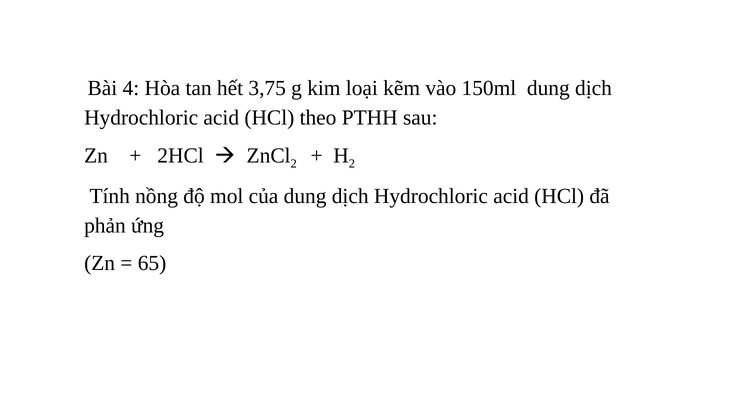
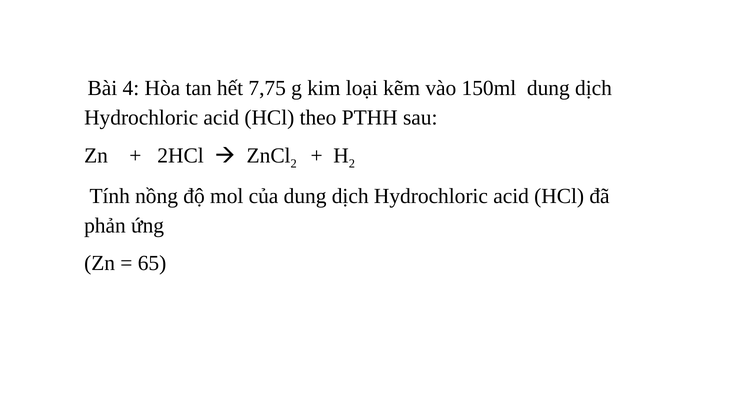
3,75: 3,75 -> 7,75 (267, 88)
